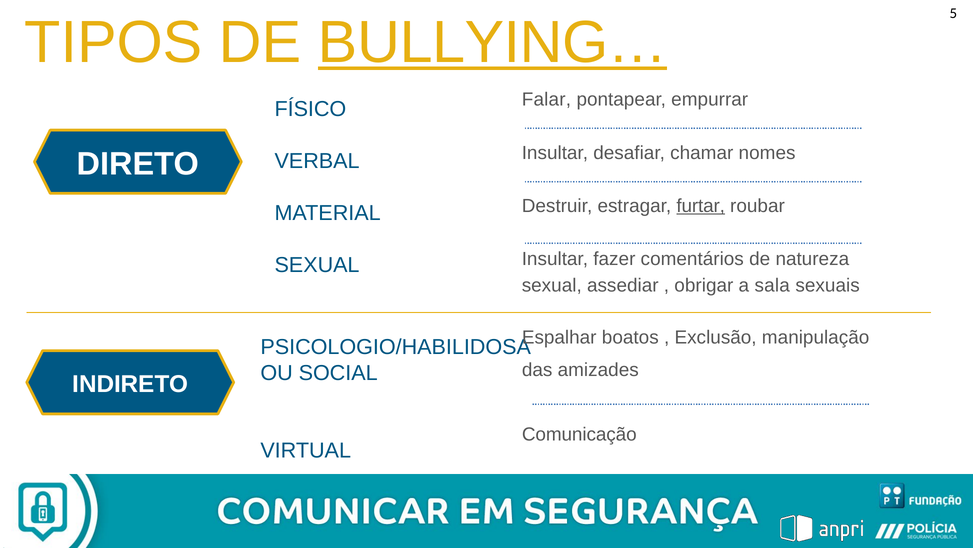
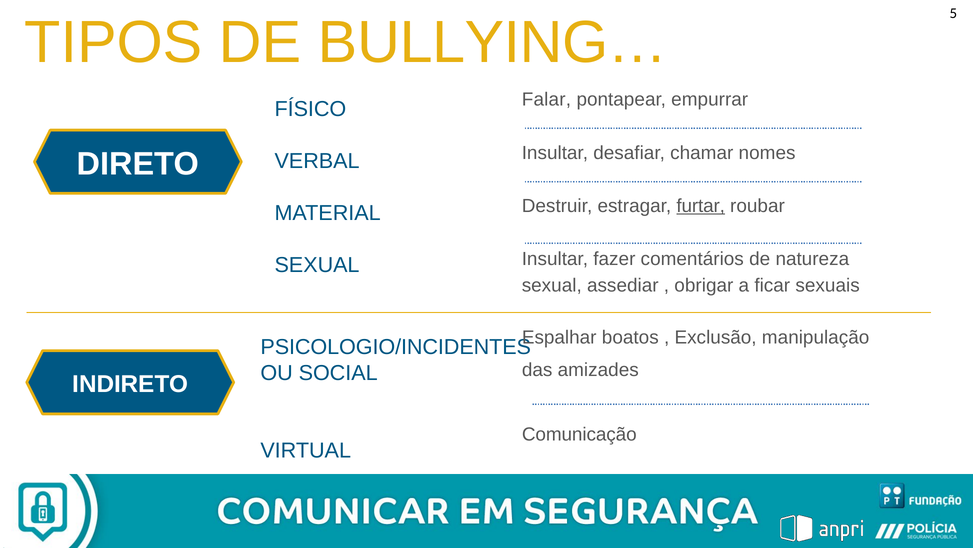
BULLYING… underline: present -> none (493, 42)
sala: sala -> ficar (772, 285)
PSICOLOGIO/HABILIDOSA: PSICOLOGIO/HABILIDOSA -> PSICOLOGIO/INCIDENTES (396, 347)
